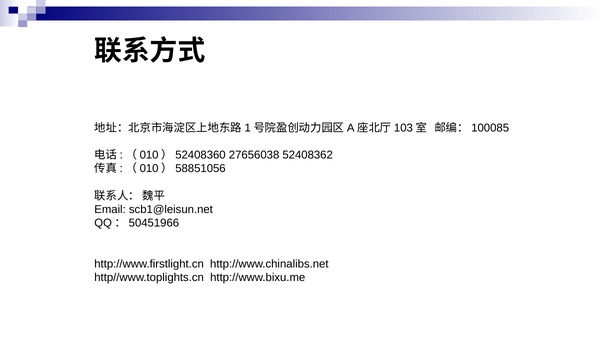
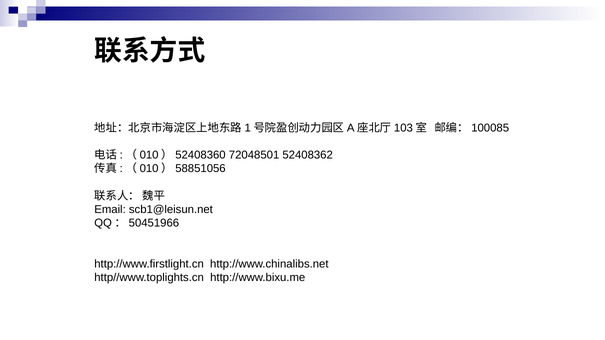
27656038: 27656038 -> 72048501 (254, 155)
